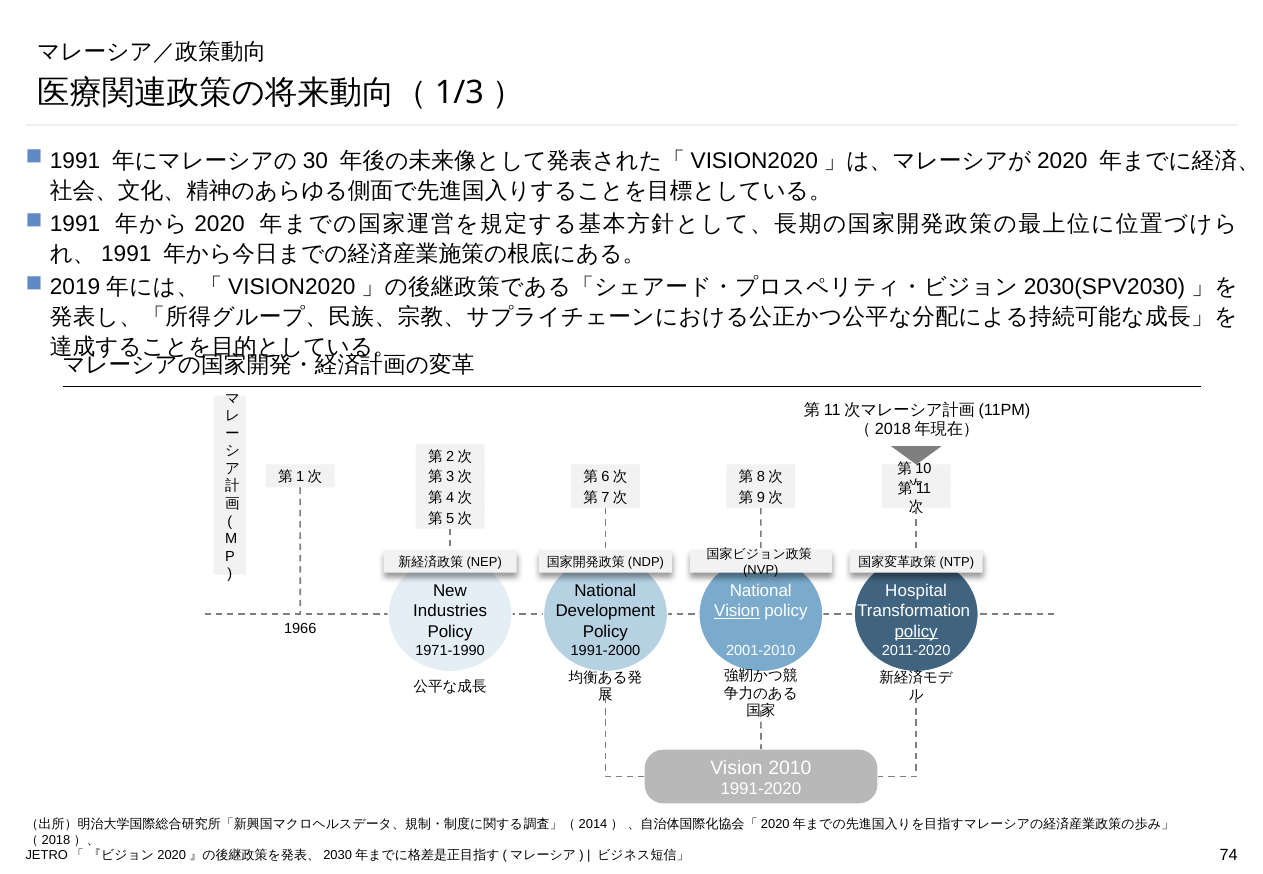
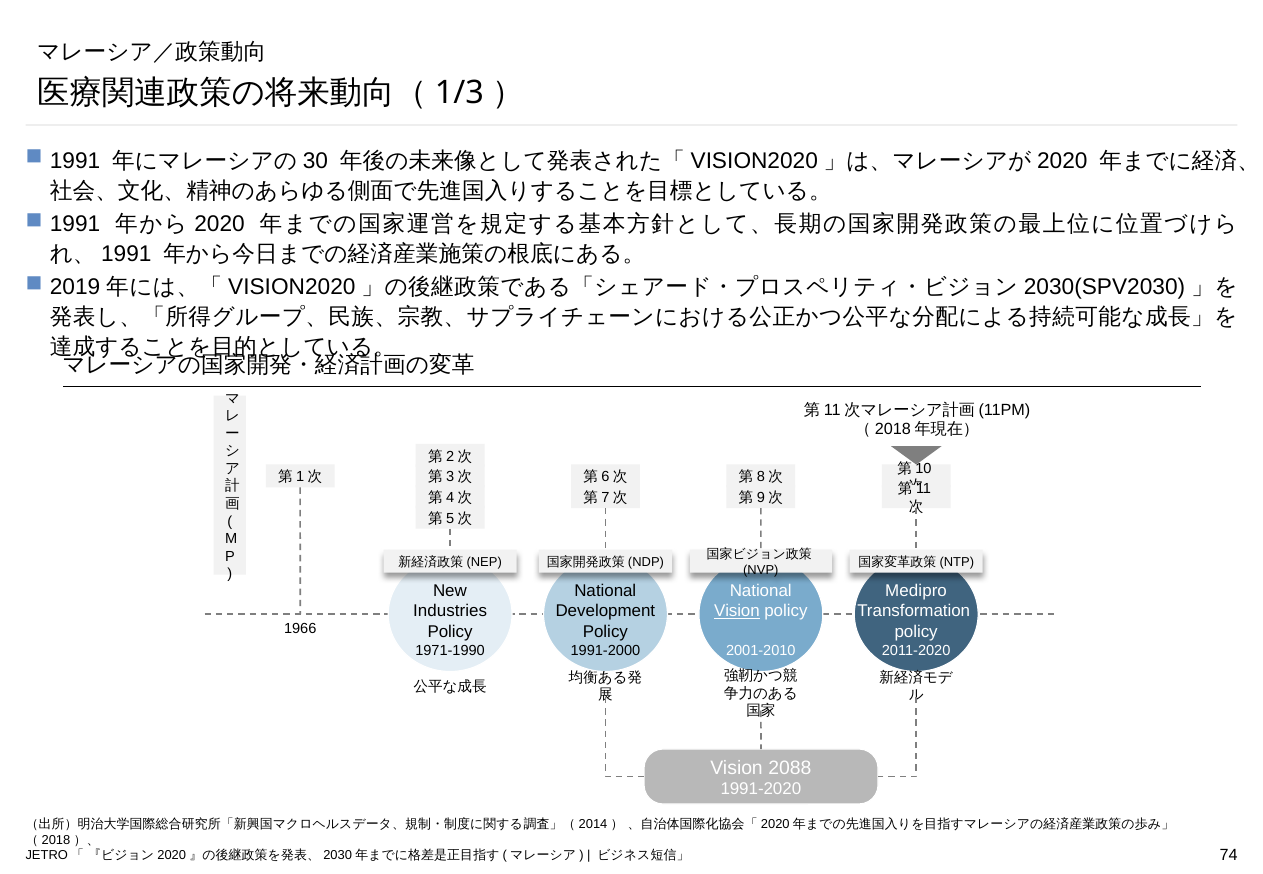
Hospital: Hospital -> Medipro (916, 591)
policy underline: present -> none (916, 632)
2010: 2010 -> 2088 (790, 768)
